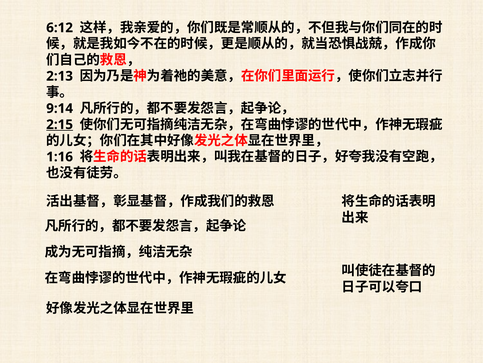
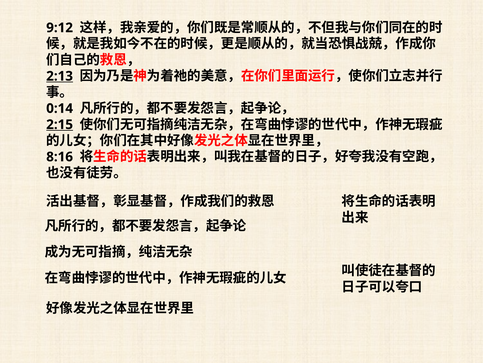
6:12: 6:12 -> 9:12 (60, 28)
2:13 underline: none -> present (60, 76)
9:14: 9:14 -> 0:14 (60, 108)
1:16: 1:16 -> 8:16 (60, 157)
